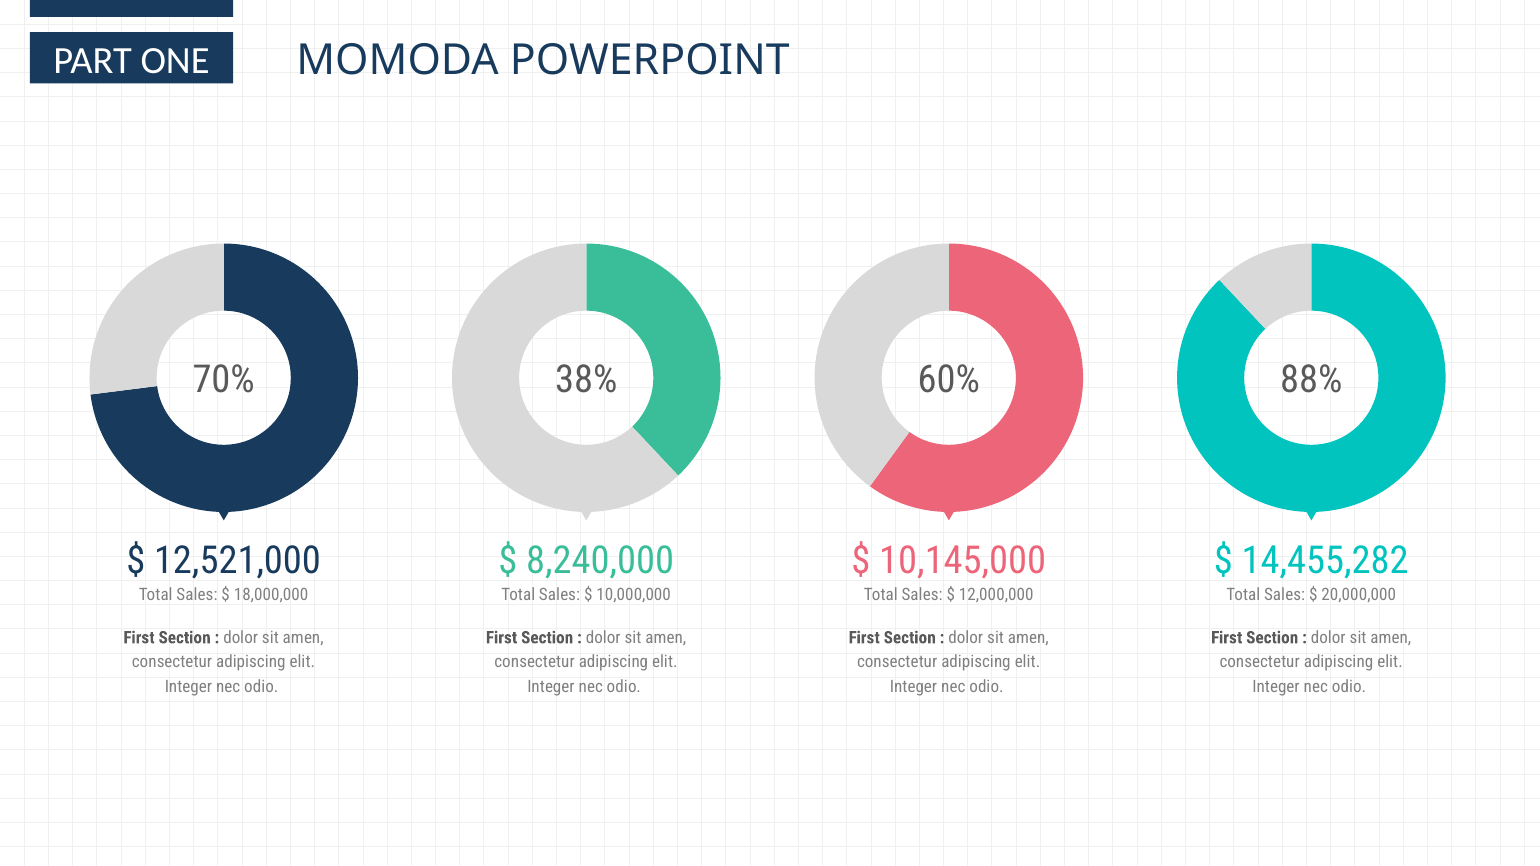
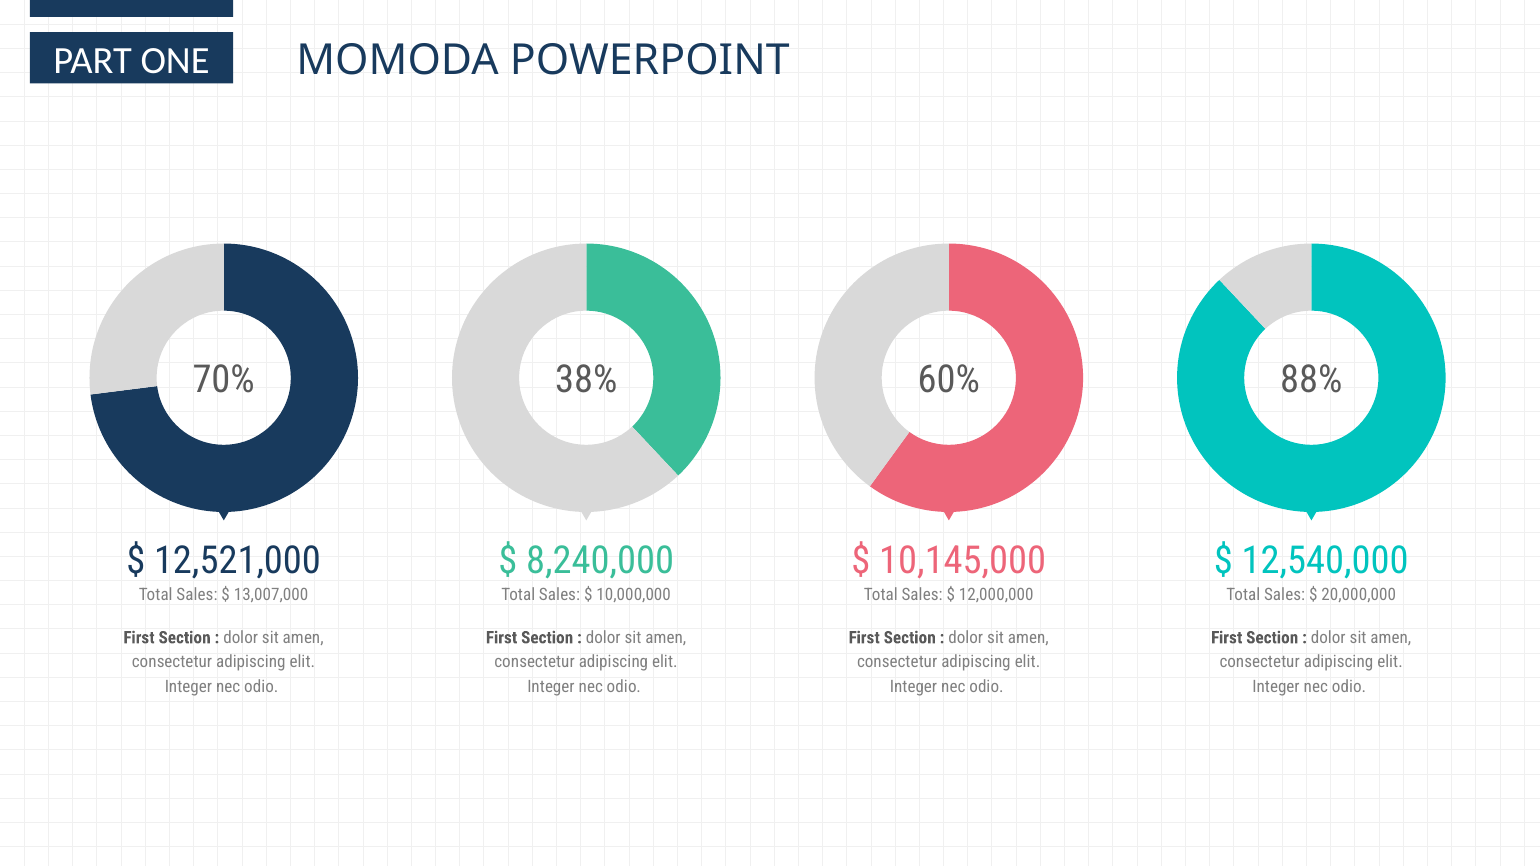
14,455,282: 14,455,282 -> 12,540,000 (1325, 561)
18,000,000: 18,000,000 -> 13,007,000 (271, 595)
